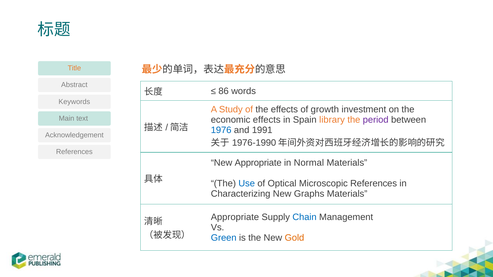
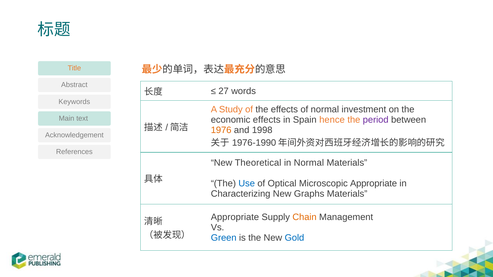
86: 86 -> 27 (224, 91)
of growth: growth -> normal (325, 110)
library: library -> hence (332, 120)
1976 colour: blue -> orange (221, 130)
1991: 1991 -> 1998 (262, 130)
New Appropriate: Appropriate -> Theoretical (258, 163)
Microscopic References: References -> Appropriate (374, 184)
Chain colour: blue -> orange (305, 217)
Gold colour: orange -> blue (294, 238)
